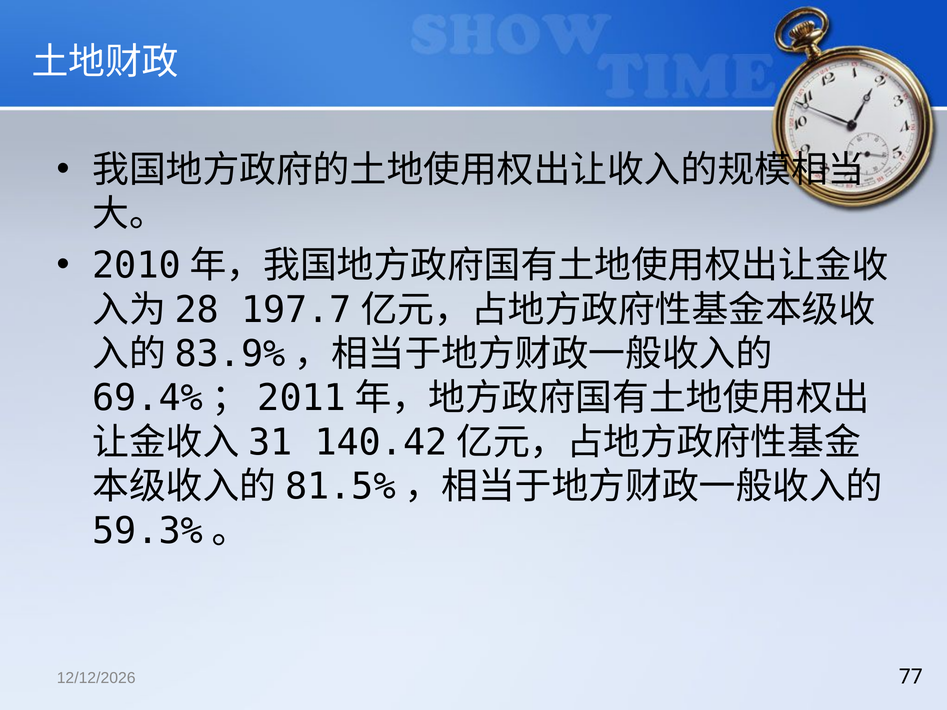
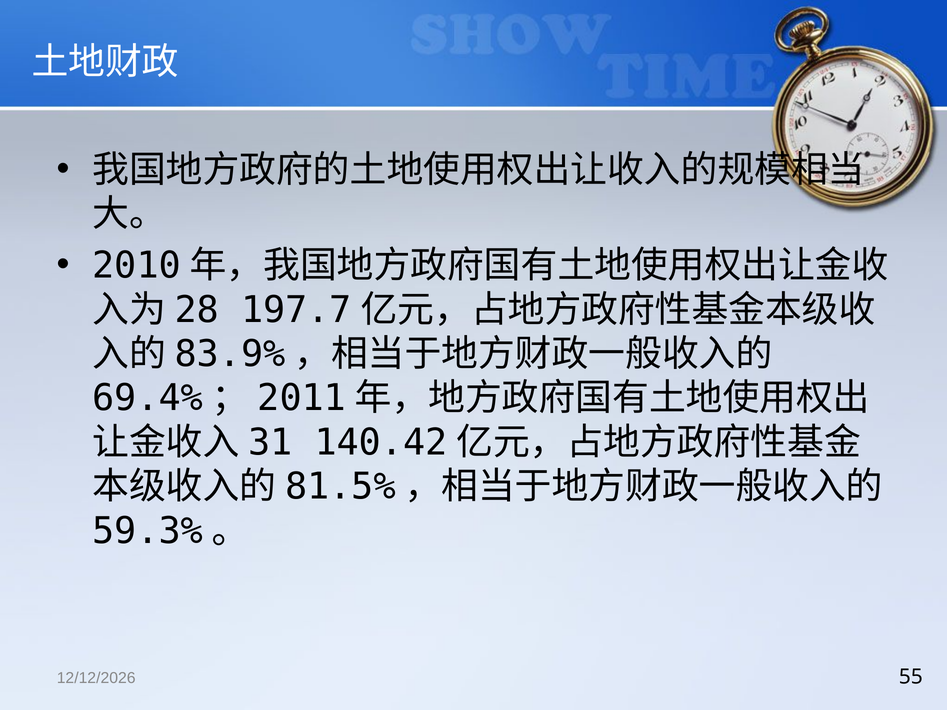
77: 77 -> 55 (911, 677)
